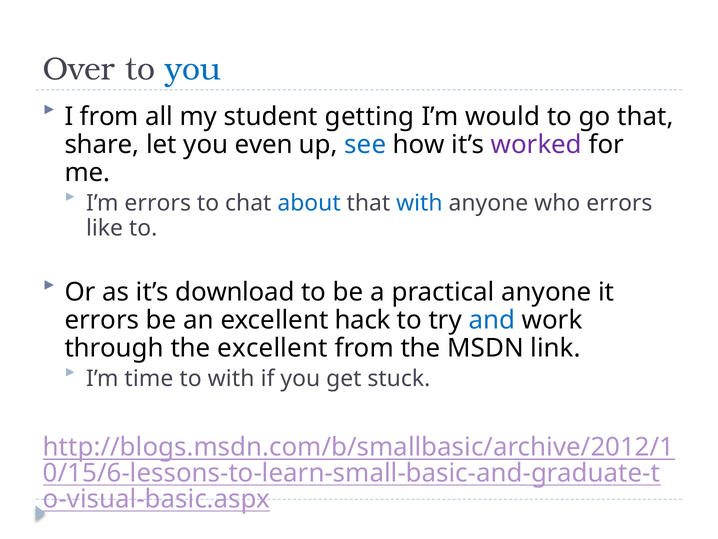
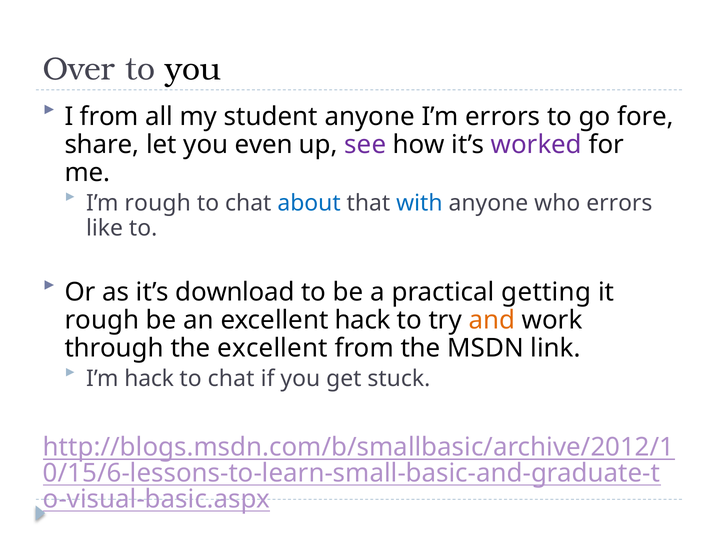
you colour: blue -> black (193, 69)
student getting: getting -> anyone (370, 117)
I’m would: would -> errors (503, 117)
go that: that -> fore (646, 117)
see colour: blue -> purple (365, 145)
I’m errors: errors -> rough (158, 203)
practical anyone: anyone -> getting (546, 292)
errors: errors -> rough (102, 320)
and colour: blue -> orange (492, 320)
I’m time: time -> hack (149, 378)
with: with -> chat (231, 378)
